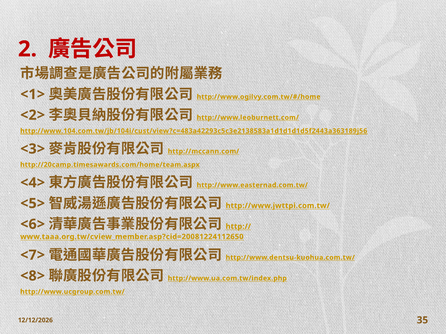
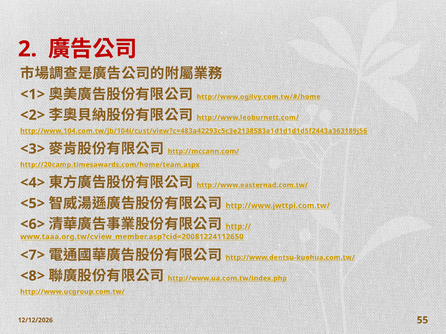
35: 35 -> 55 (422, 321)
